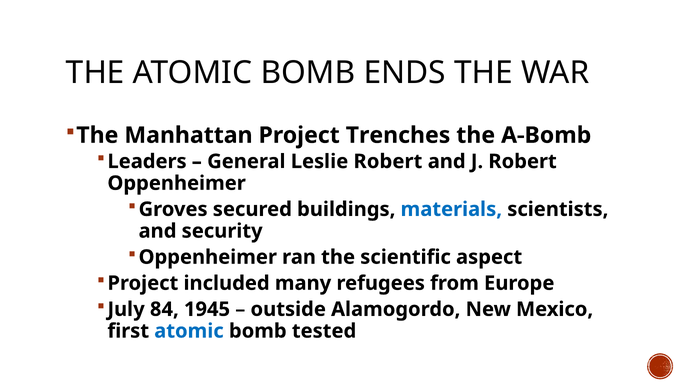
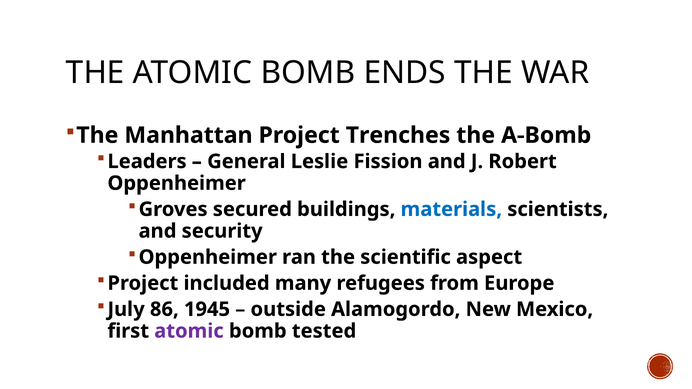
Leslie Robert: Robert -> Fission (388, 162)
84: 84 -> 86 (164, 309)
atomic colour: blue -> purple (189, 331)
